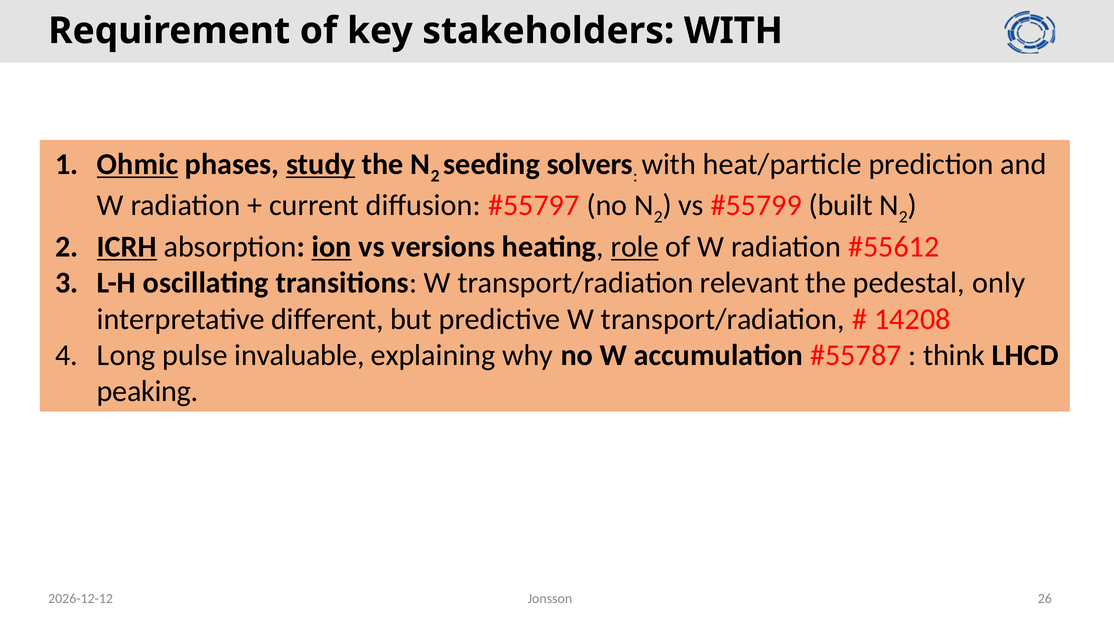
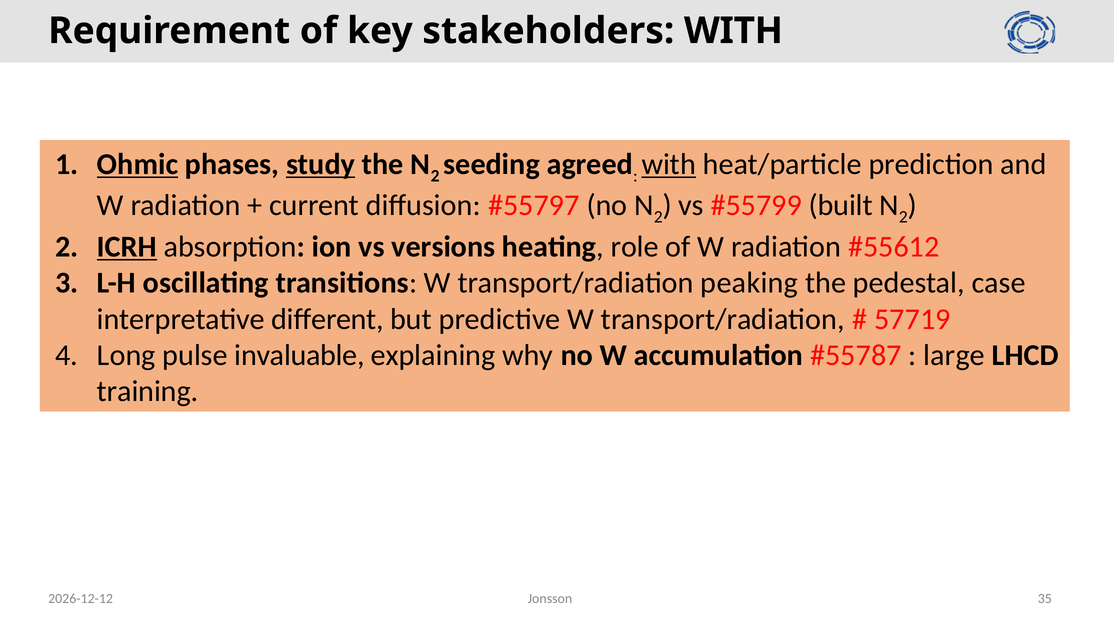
solvers: solvers -> agreed (590, 164)
with underline: none -> present (669, 164)
ion underline: present -> none (332, 247)
role underline: present -> none (635, 247)
relevant: relevant -> peaking (749, 283)
only: only -> case (999, 283)
14208: 14208 -> 57719 (912, 319)
think: think -> large (954, 355)
peaking: peaking -> training (148, 391)
26: 26 -> 35 (1045, 598)
